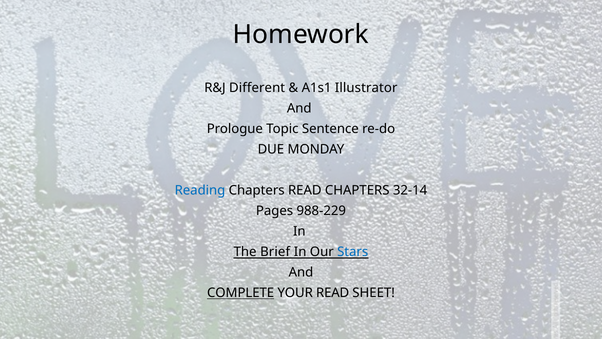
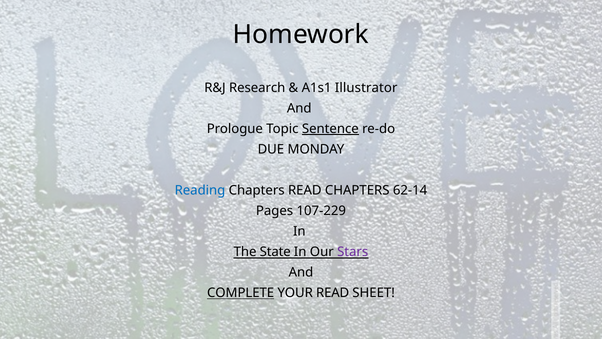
Different: Different -> Research (257, 88)
Sentence underline: none -> present (330, 129)
32-14: 32-14 -> 62-14 (410, 190)
988-229: 988-229 -> 107-229 (321, 211)
Brief: Brief -> State (275, 252)
Stars colour: blue -> purple (353, 252)
